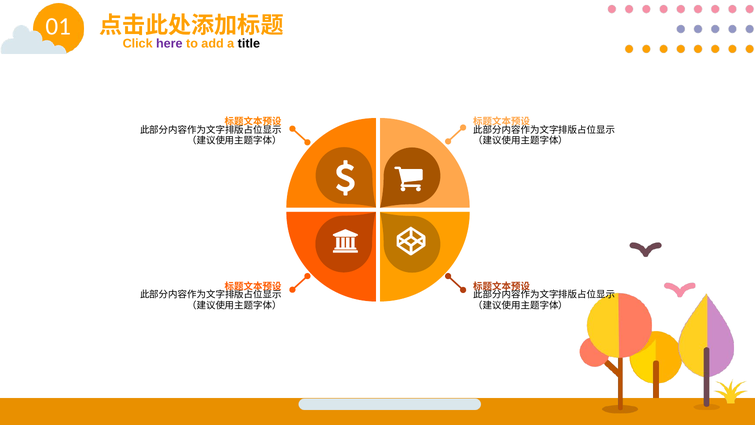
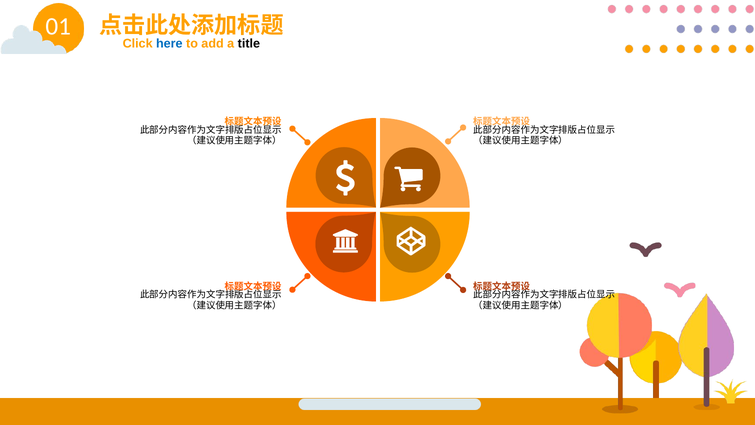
here colour: purple -> blue (169, 43)
